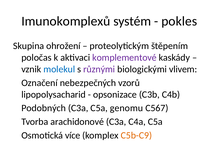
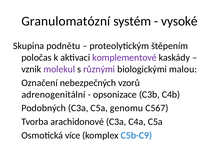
Imunokomplexů: Imunokomplexů -> Granulomatózní (66, 21)
pokles: pokles -> vysoké (179, 21)
ohrožení: ohrožení -> podnětu (63, 46)
molekul colour: blue -> purple (59, 69)
vlivem: vlivem -> malou (183, 69)
lipopolysacharid: lipopolysacharid -> adrenogenitální (53, 95)
C5b-C9 colour: orange -> blue (136, 136)
